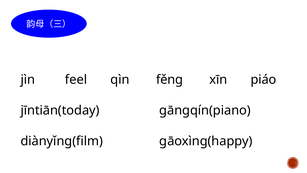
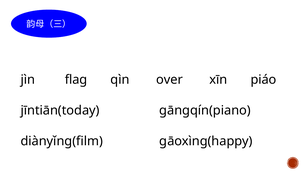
feel: feel -> flag (76, 80)
fěng: fěng -> over (169, 80)
